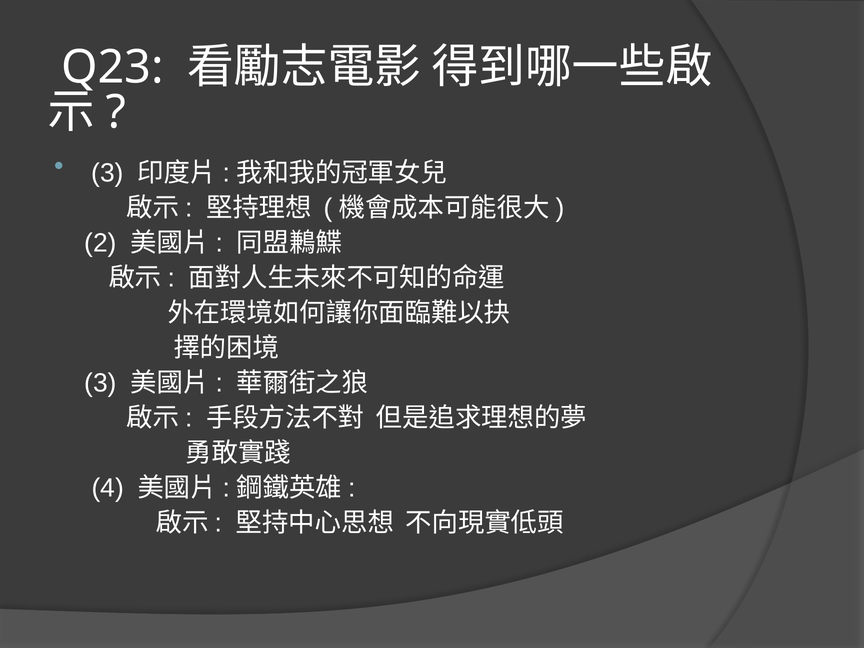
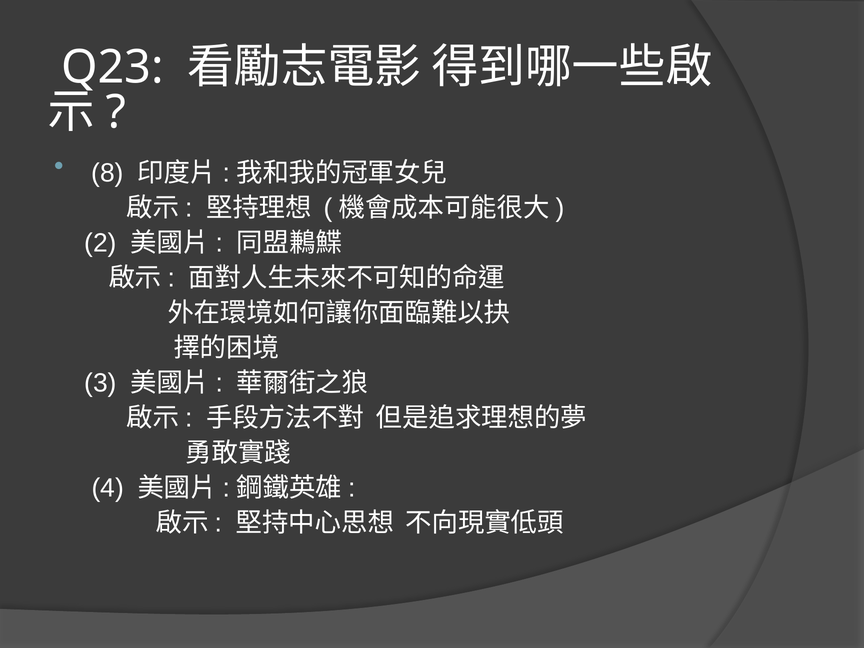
3: 3 -> 8 (108, 173)
